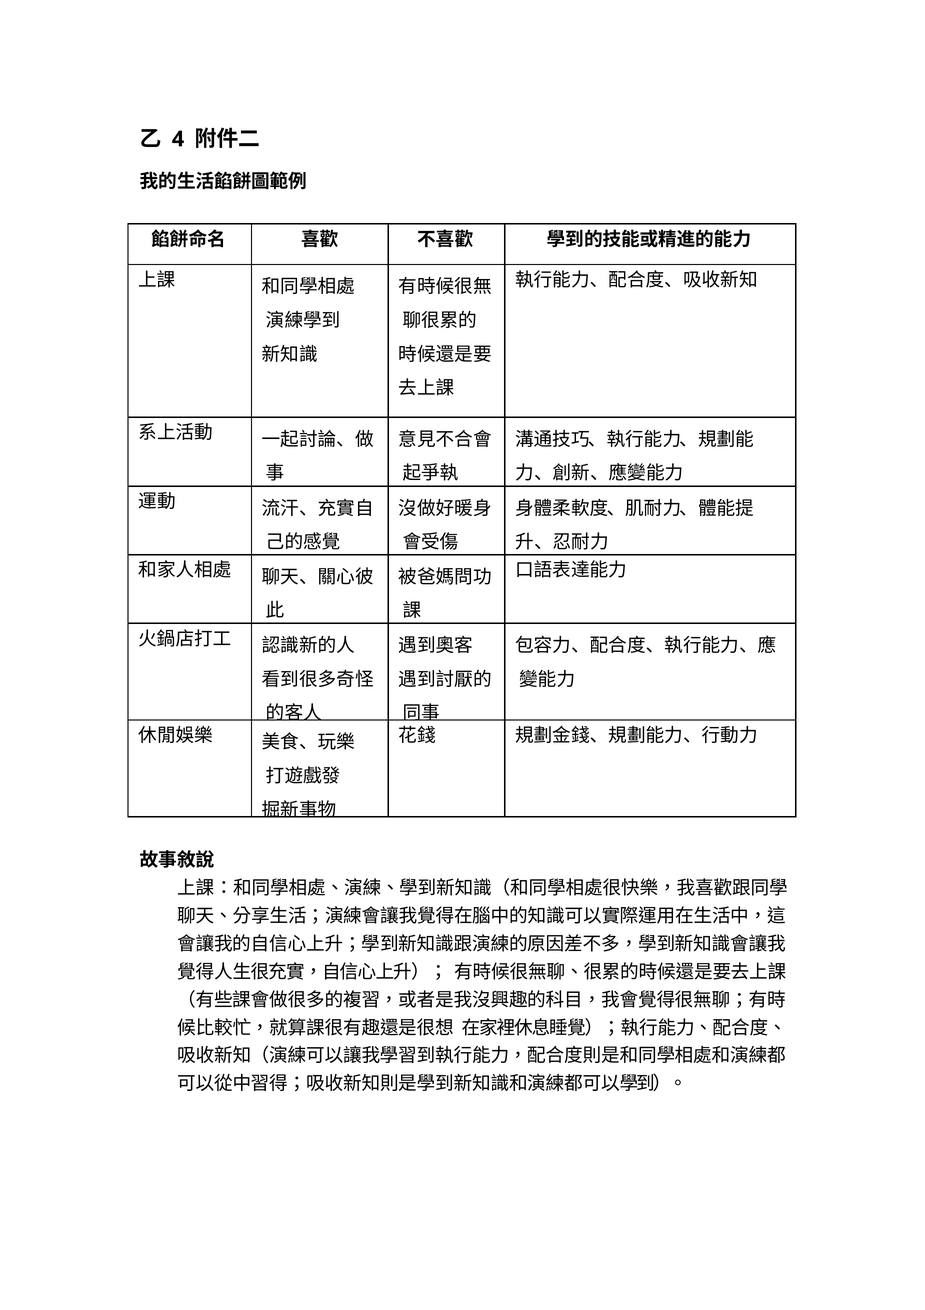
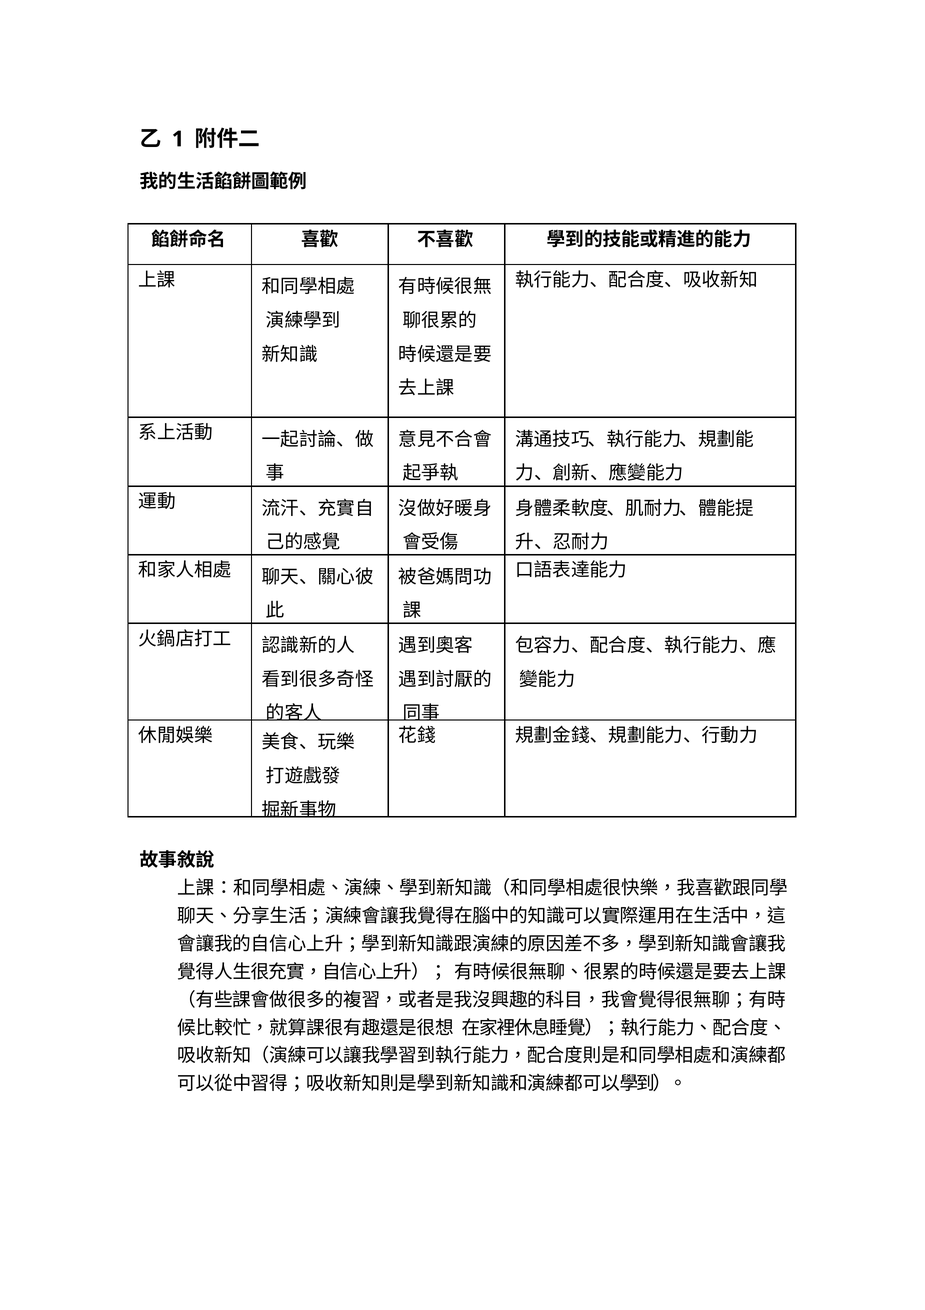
4: 4 -> 1 (178, 139)
